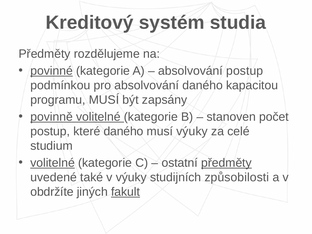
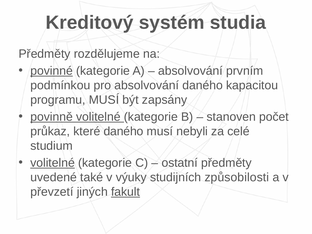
absolvování postup: postup -> prvním (245, 71)
postup: postup -> průkaz (50, 131)
musí výuky: výuky -> nebyli (192, 131)
předměty underline: present -> none (226, 163)
obdržíte: obdržíte -> převzetí (52, 192)
